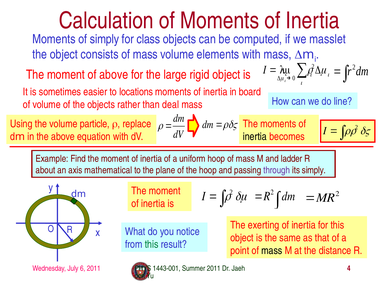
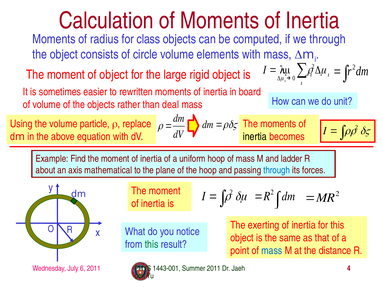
of simply: simply -> radius (104, 39)
we masslet: masslet -> through (328, 39)
consists of mass: mass -> circle (145, 54)
of above: above -> object (114, 75)
locations: locations -> rewritten (136, 92)
line: line -> unit (343, 102)
through colour: purple -> blue (277, 170)
its simply: simply -> forces (314, 170)
mass colour: black -> blue (272, 251)
